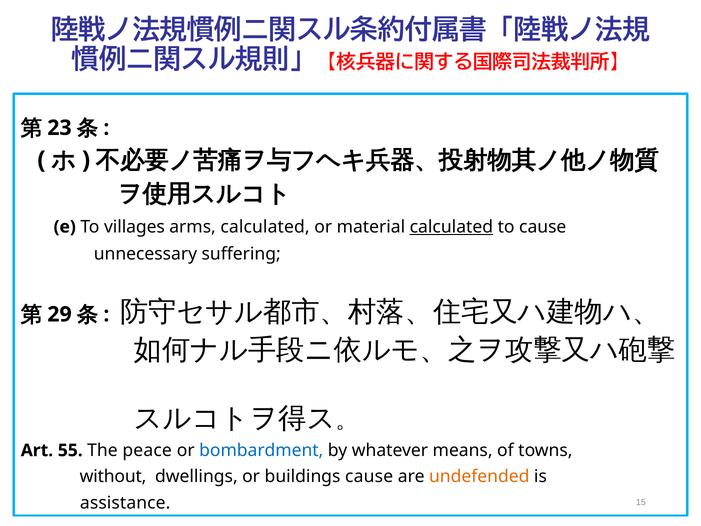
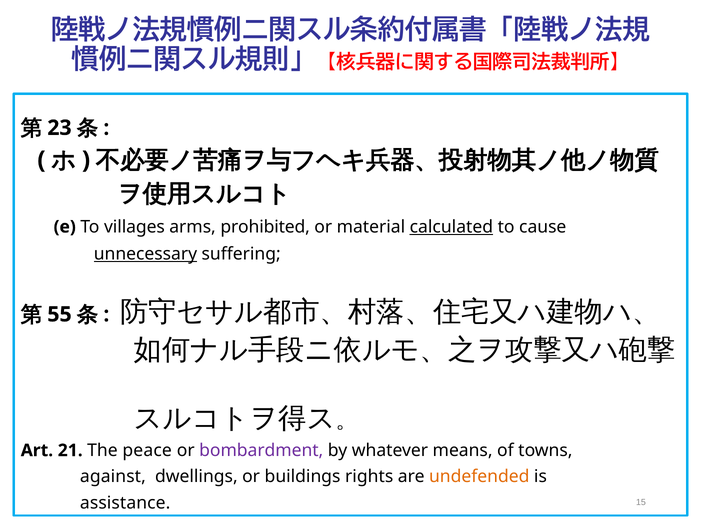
arms calculated: calculated -> prohibited (265, 227)
unnecessary underline: none -> present (145, 254)
29: 29 -> 55 (59, 314)
55: 55 -> 21 (70, 450)
bombardment colour: blue -> purple (261, 450)
without: without -> against (113, 476)
buildings cause: cause -> rights (369, 476)
